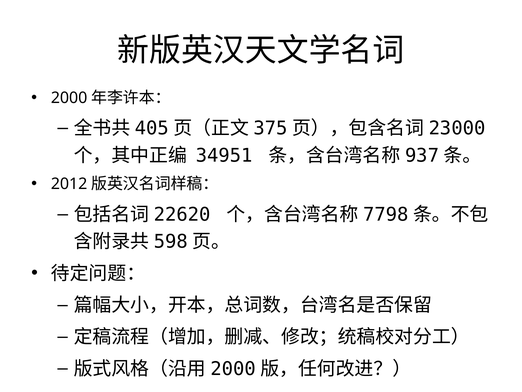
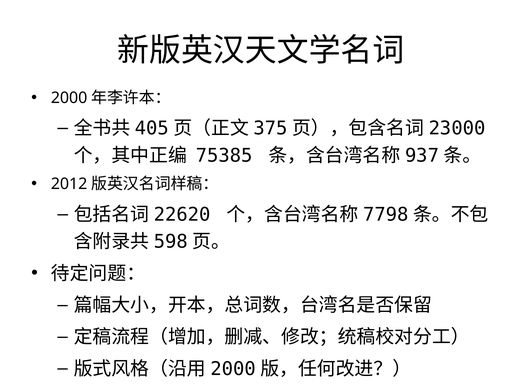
34951: 34951 -> 75385 (224, 155)
